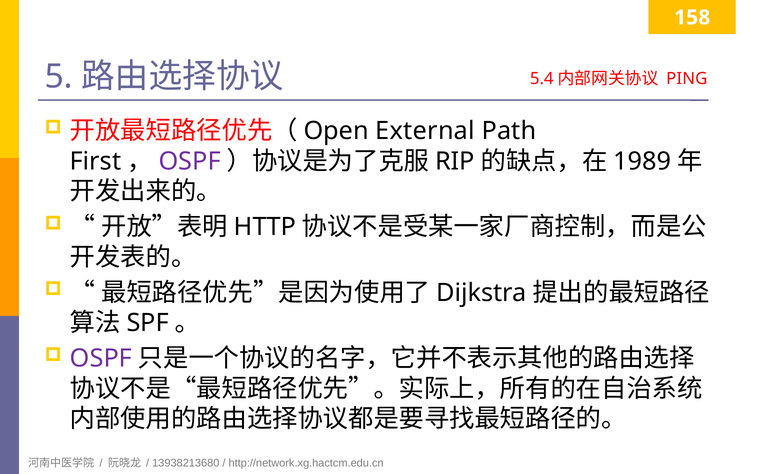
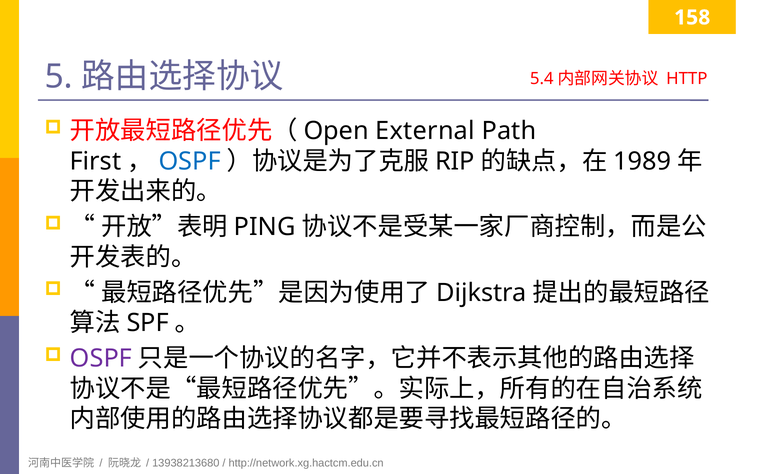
PING: PING -> HTTP (687, 79)
OSPF colour: purple -> blue (190, 161)
HTTP: HTTP -> PING (265, 227)
